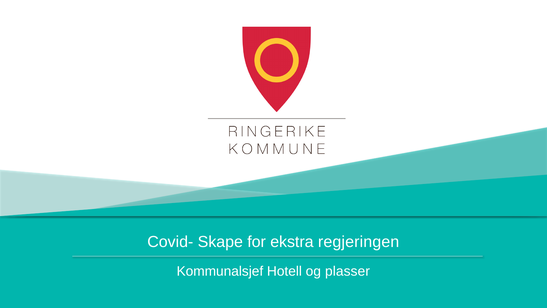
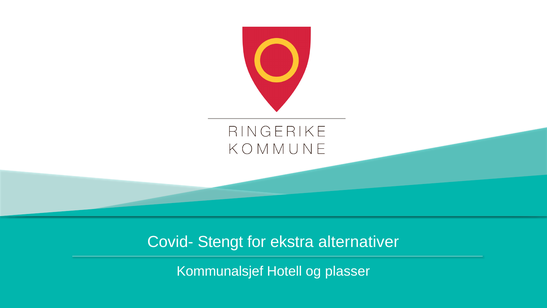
Skape: Skape -> Stengt (220, 242)
regjeringen: regjeringen -> alternativer (359, 242)
